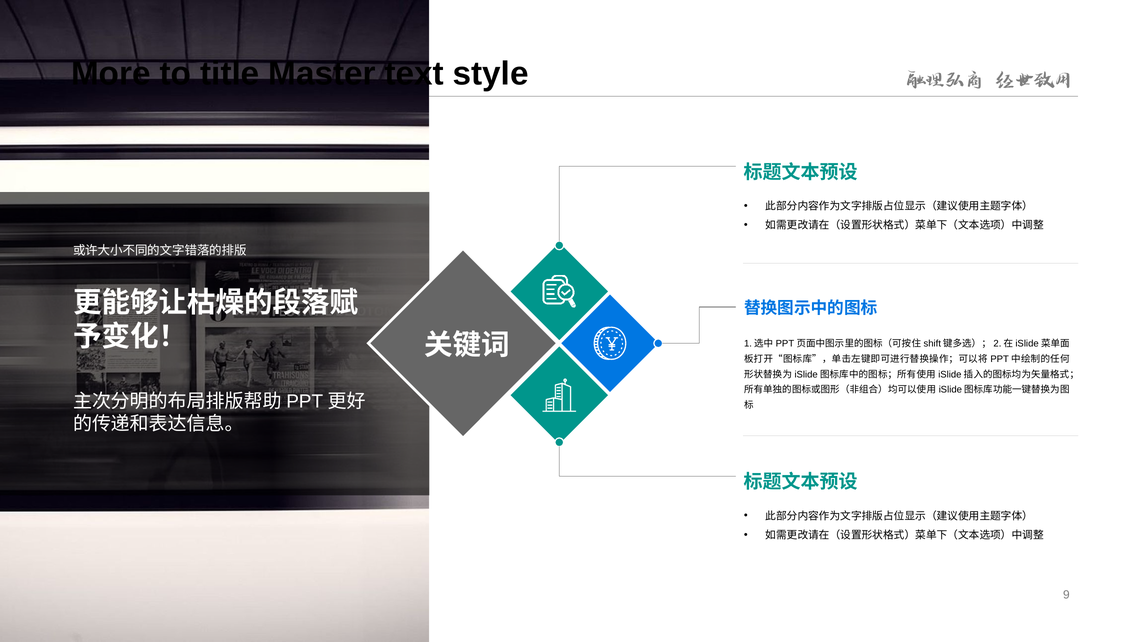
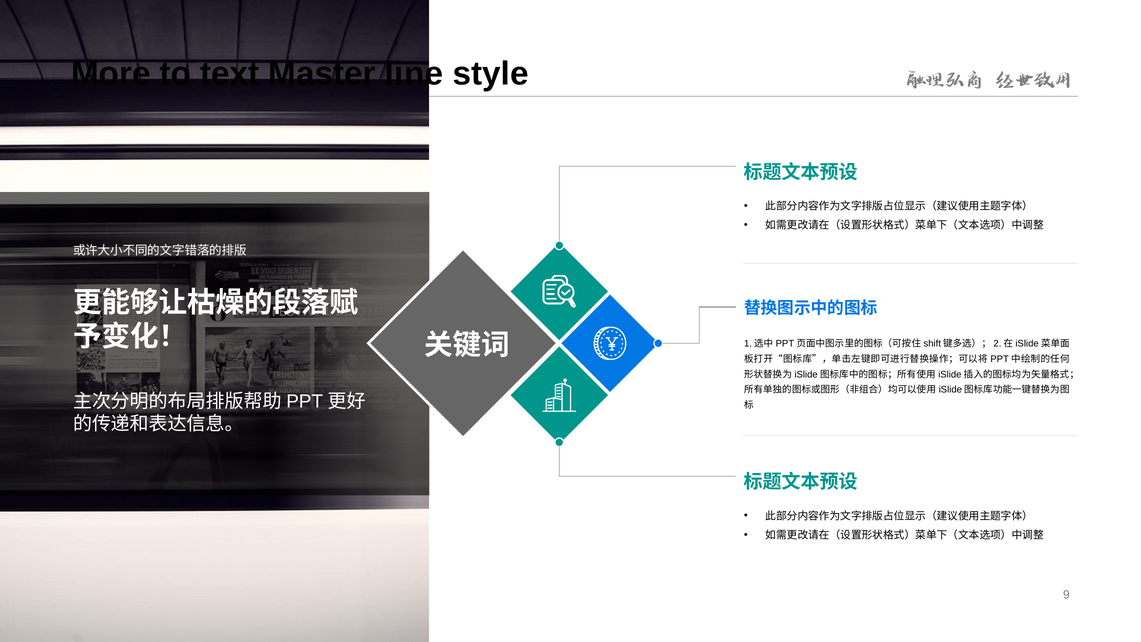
title: title -> text (230, 74)
text: text -> line (414, 74)
